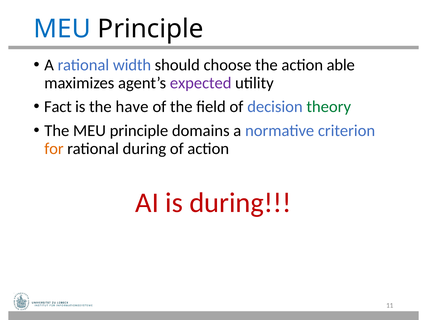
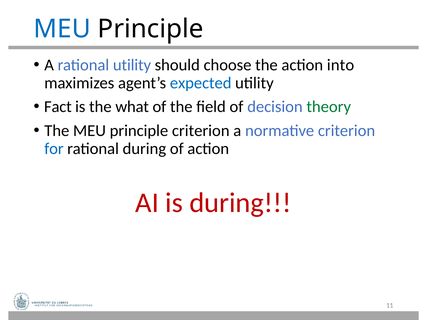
rational width: width -> utility (132, 65)
able: able -> into (341, 65)
expected colour: purple -> blue (201, 83)
have: have -> what (132, 107)
principle domains: domains -> criterion (201, 131)
for colour: orange -> blue (54, 149)
